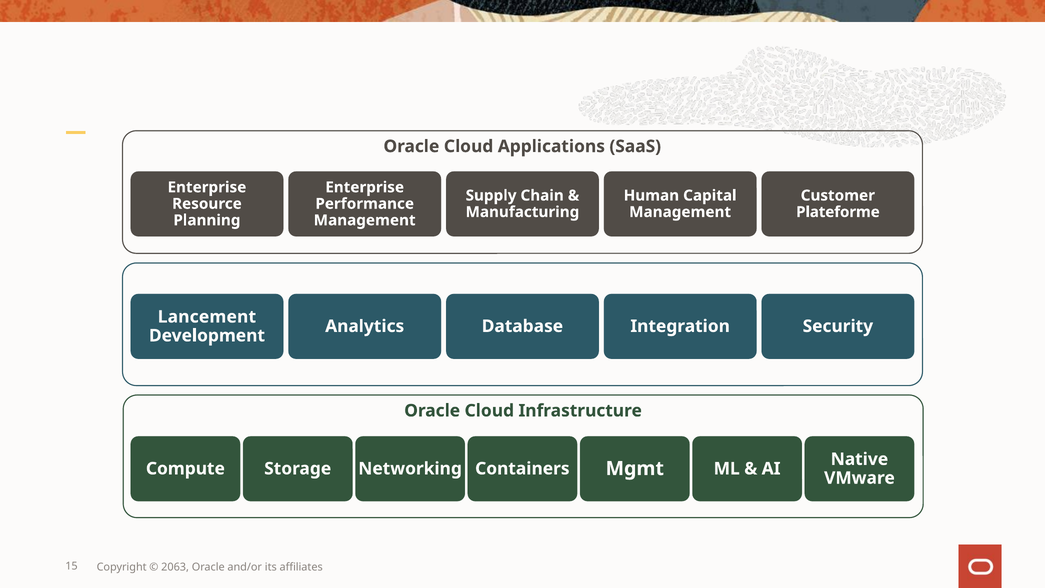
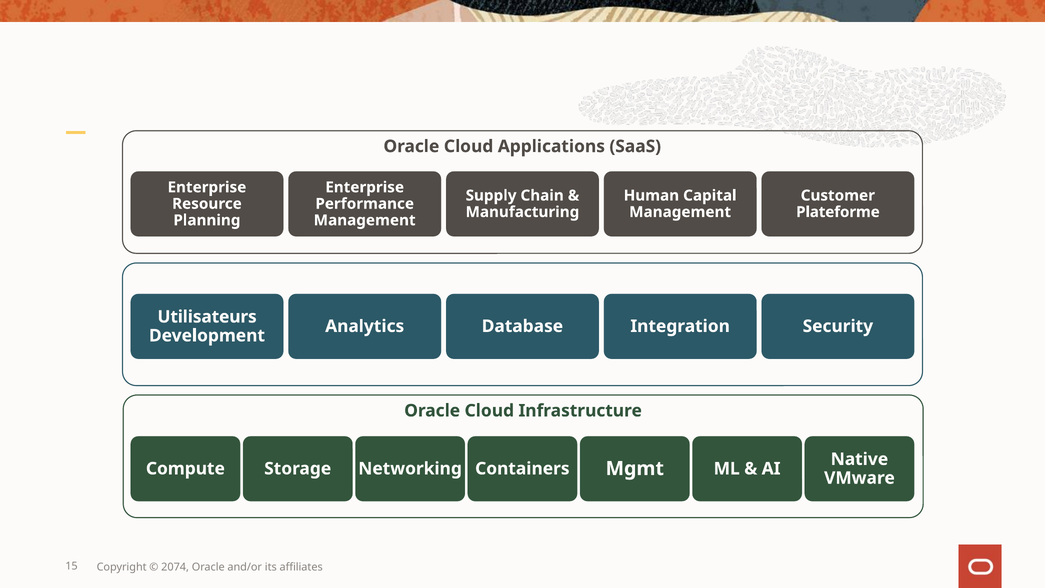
Lancement: Lancement -> Utilisateurs (207, 317)
2063: 2063 -> 2074 (175, 567)
